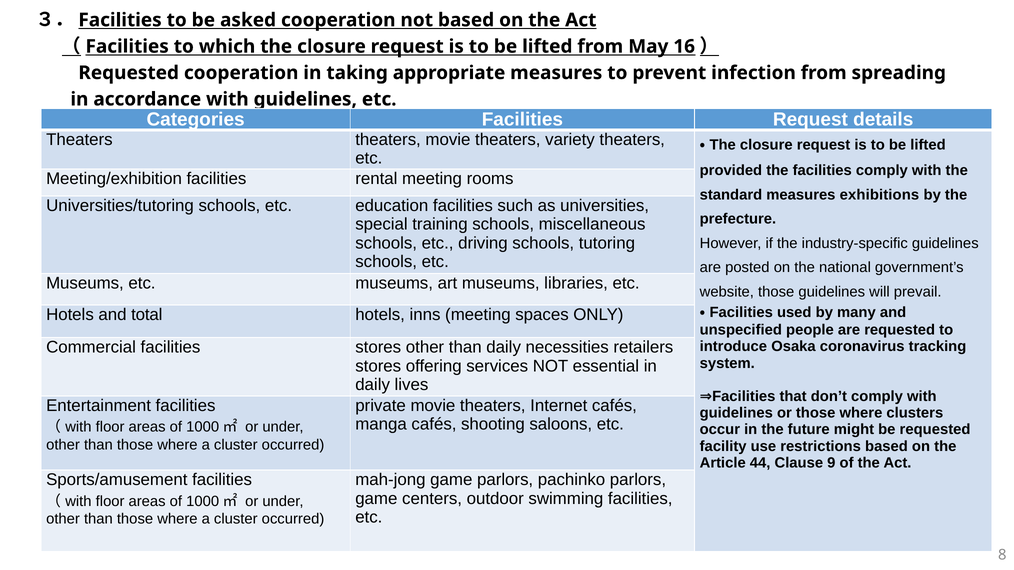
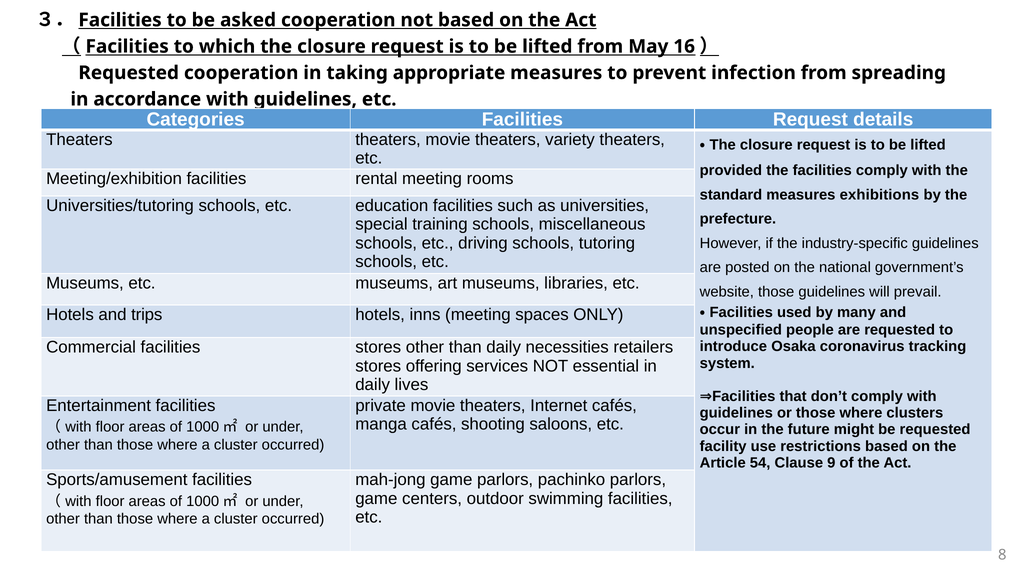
total: total -> trips (147, 315)
44: 44 -> 54 (760, 463)
